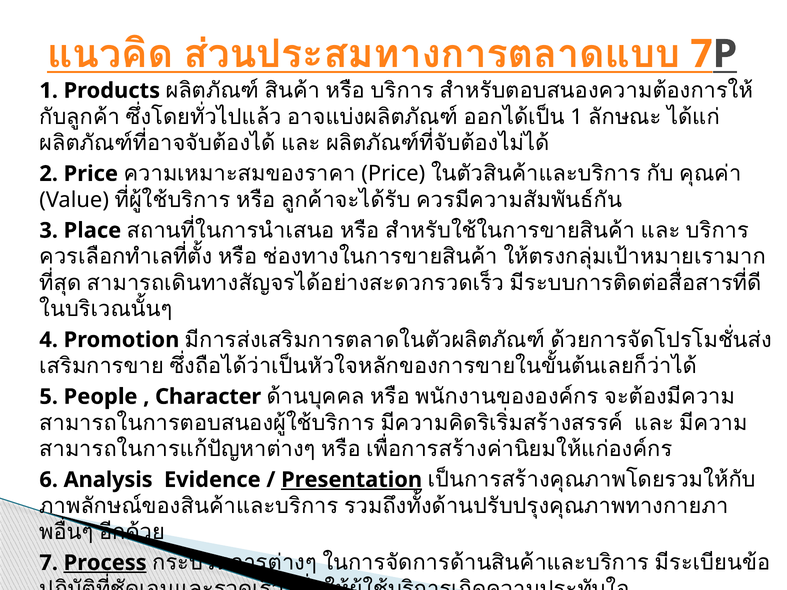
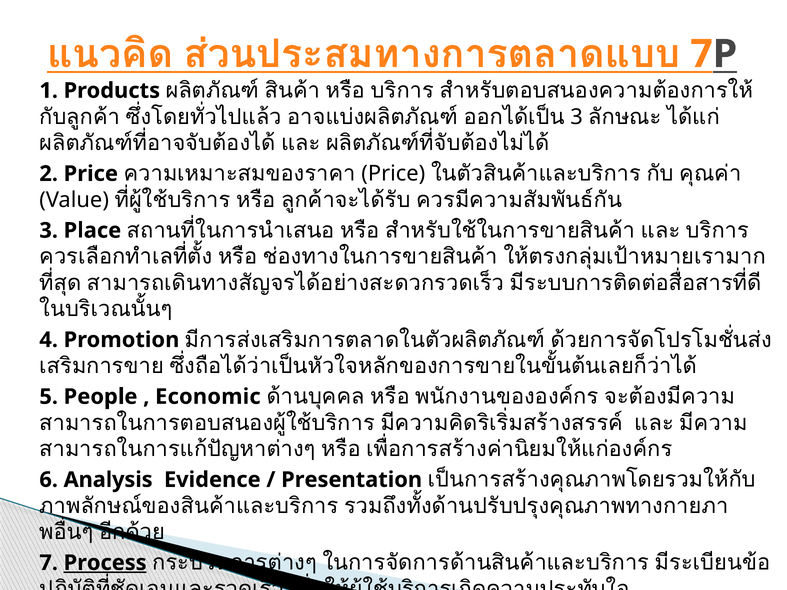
1: 1 -> 3 (577, 117)
Character: Character -> Economic (208, 397)
Presentation underline: present -> none (352, 480)
